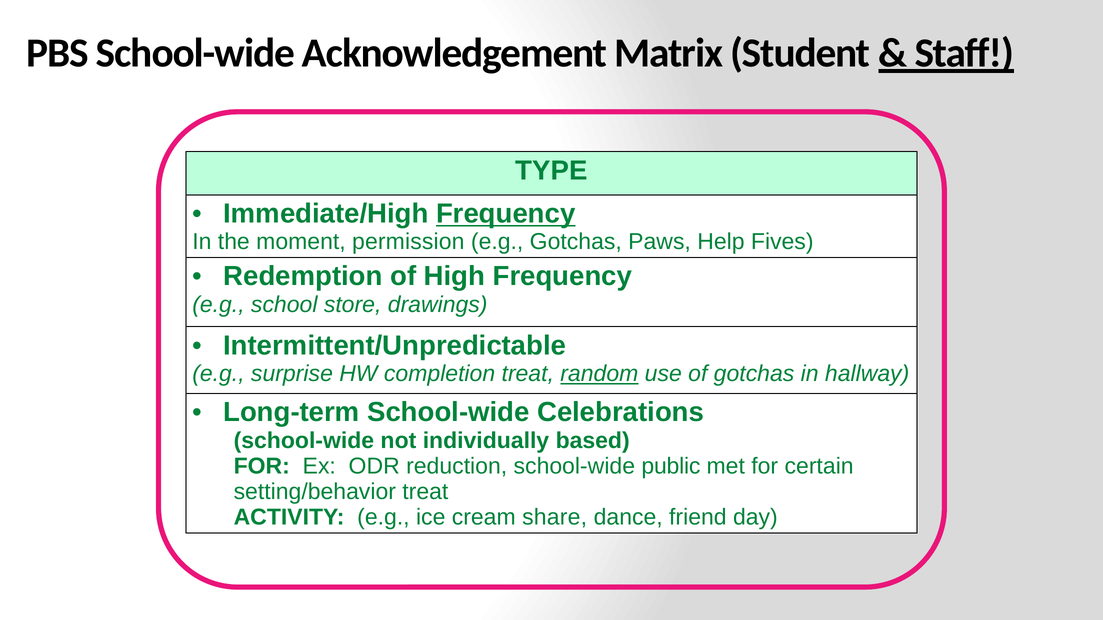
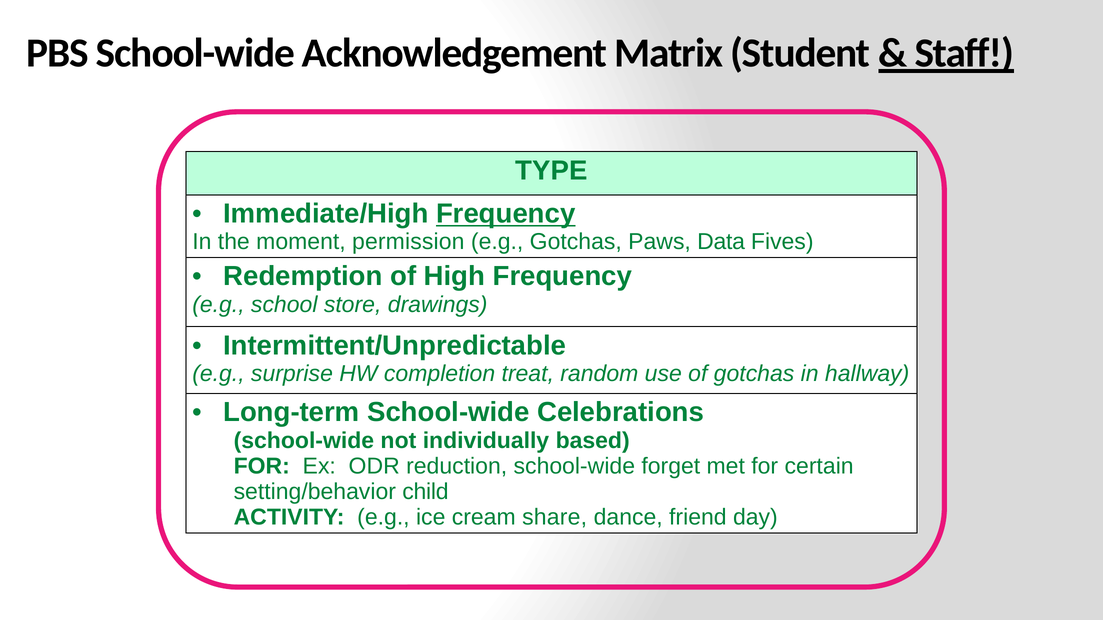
Help: Help -> Data (721, 242)
random underline: present -> none (599, 374)
public: public -> forget (671, 466)
setting/behavior treat: treat -> child (425, 492)
